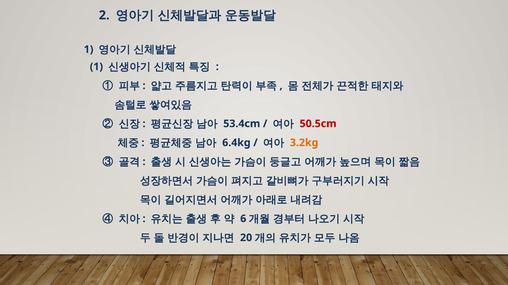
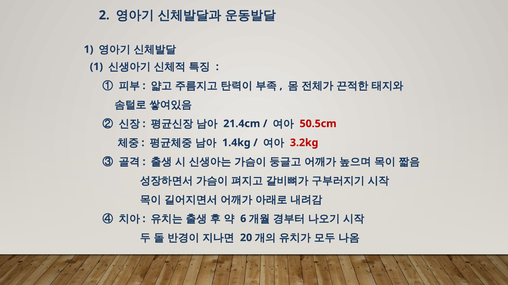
53.4cm: 53.4cm -> 21.4cm (242, 124)
6.4kg: 6.4kg -> 1.4kg (236, 143)
3.2kg colour: orange -> red (304, 143)
